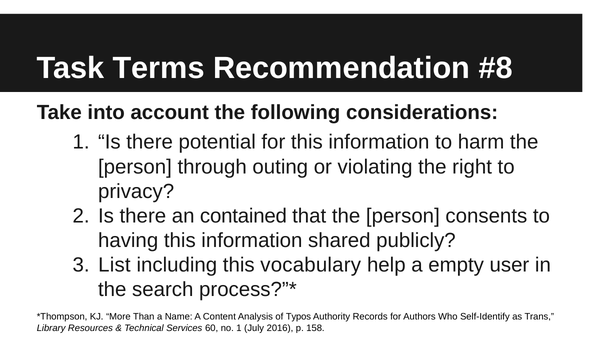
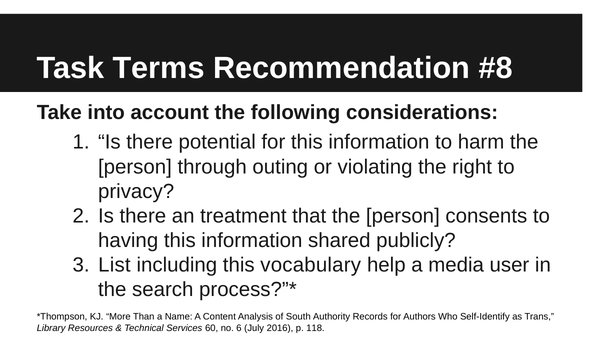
contained: contained -> treatment (243, 216)
empty: empty -> media (456, 265)
Typos: Typos -> South (298, 317)
no 1: 1 -> 6 (239, 328)
158: 158 -> 118 (315, 328)
